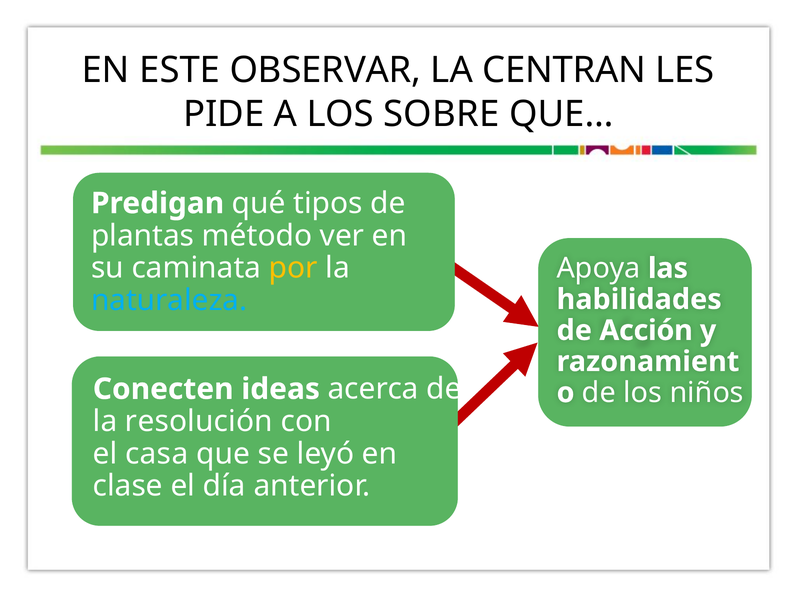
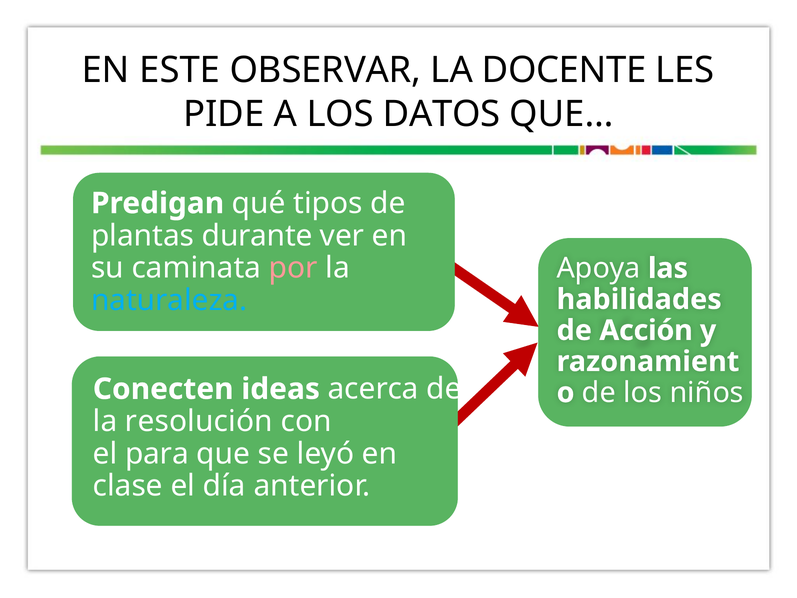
CENTRAN: CENTRAN -> DOCENTE (564, 70)
SOBRE: SOBRE -> DATOS (442, 114)
método: método -> durante (257, 236)
por colour: yellow -> pink (293, 268)
casa: casa -> para (157, 454)
